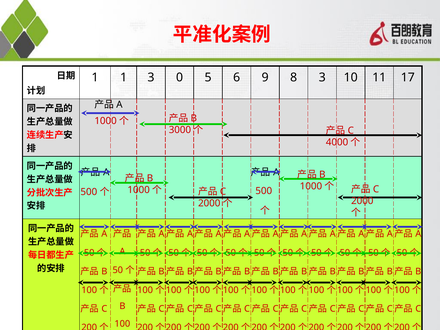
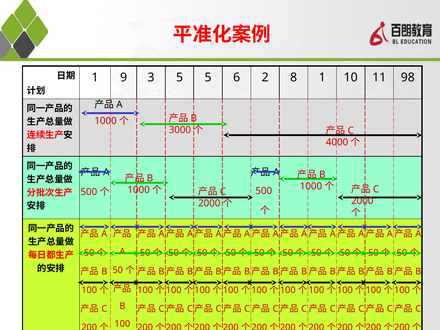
1 1: 1 -> 9 (124, 77)
3 0: 0 -> 5 (179, 77)
9: 9 -> 2 (265, 77)
8 3: 3 -> 1 (322, 77)
17: 17 -> 98 (408, 77)
